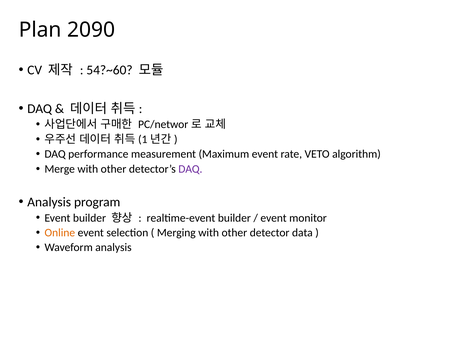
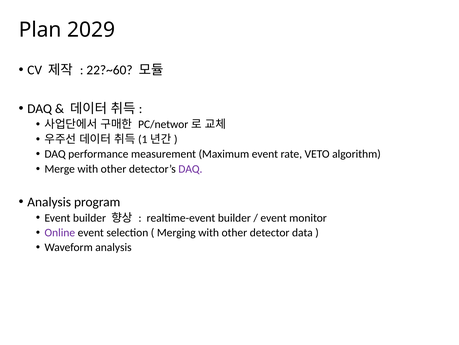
2090: 2090 -> 2029 (91, 30)
54?~60: 54?~60 -> 22?~60 (109, 70)
Online colour: orange -> purple (60, 232)
